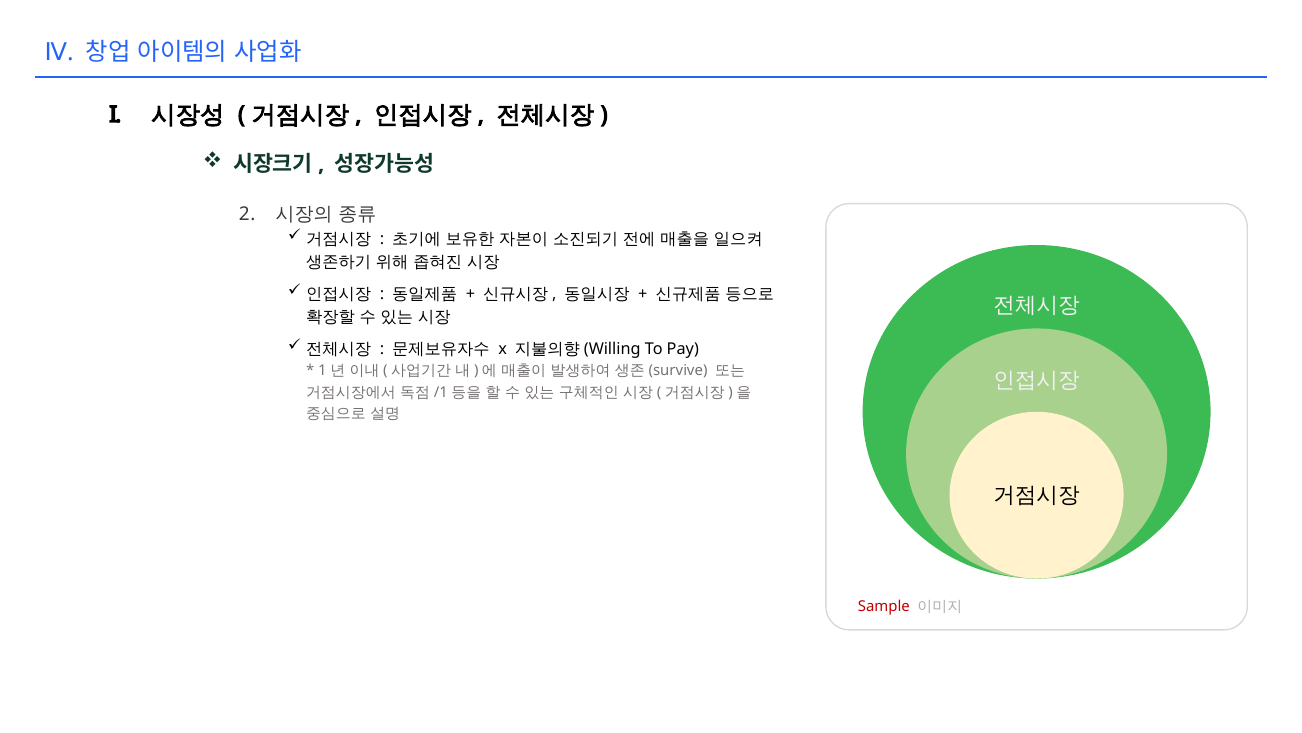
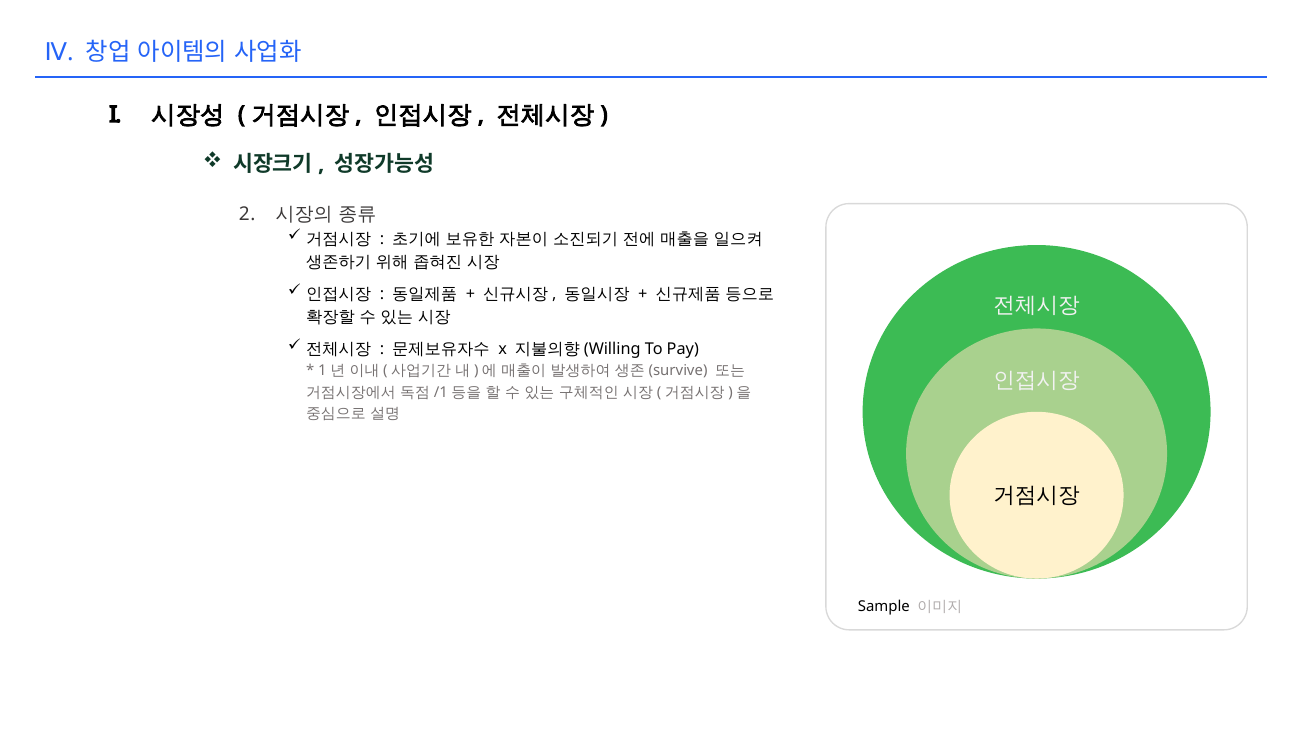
Sample colour: red -> black (884, 606)
